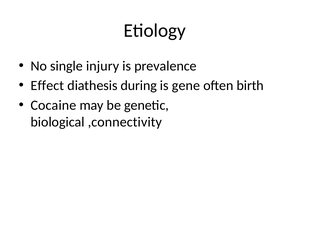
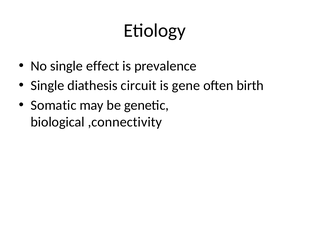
injury: injury -> effect (103, 66)
Effect: Effect -> Single (47, 85)
during: during -> circuit (139, 85)
Cocaine: Cocaine -> Somatic (54, 105)
